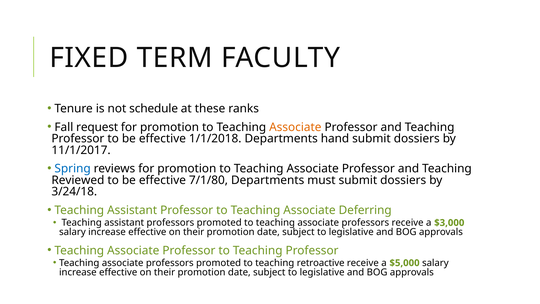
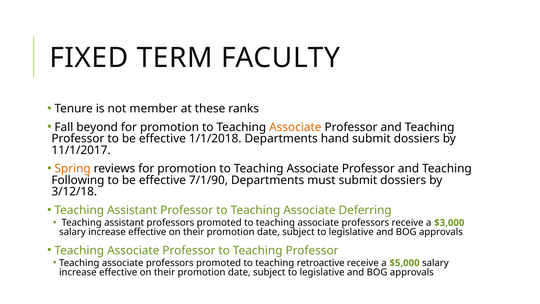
schedule: schedule -> member (154, 109)
request: request -> beyond (97, 127)
Spring colour: blue -> orange (73, 169)
Reviewed: Reviewed -> Following (78, 180)
7/1/80: 7/1/80 -> 7/1/90 (208, 180)
3/24/18: 3/24/18 -> 3/12/18 (74, 192)
